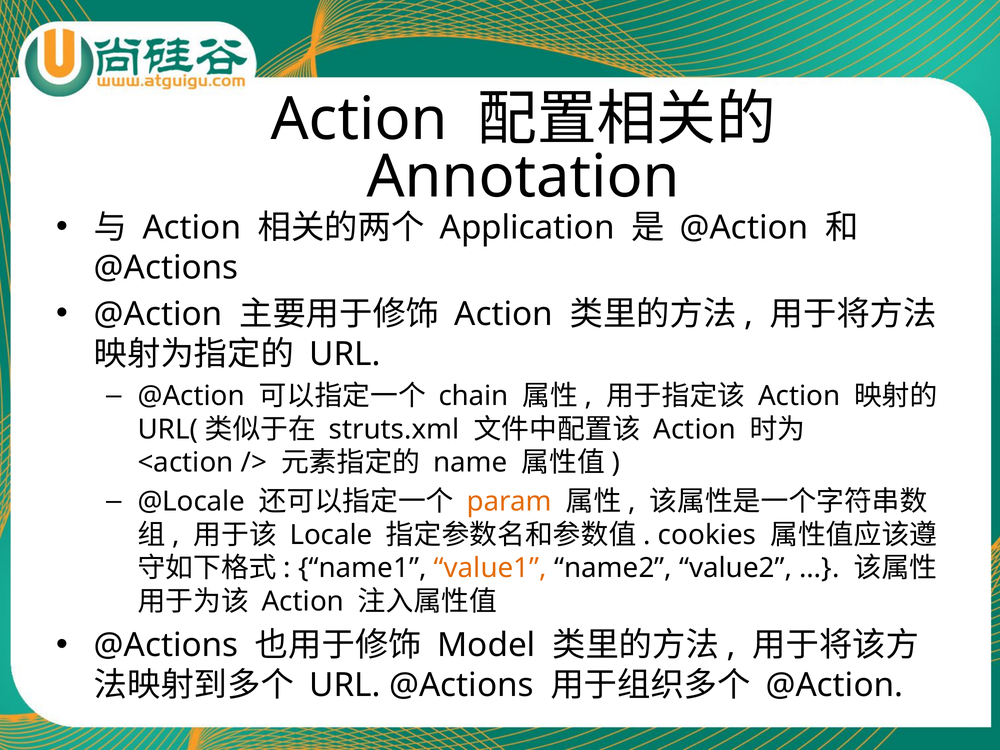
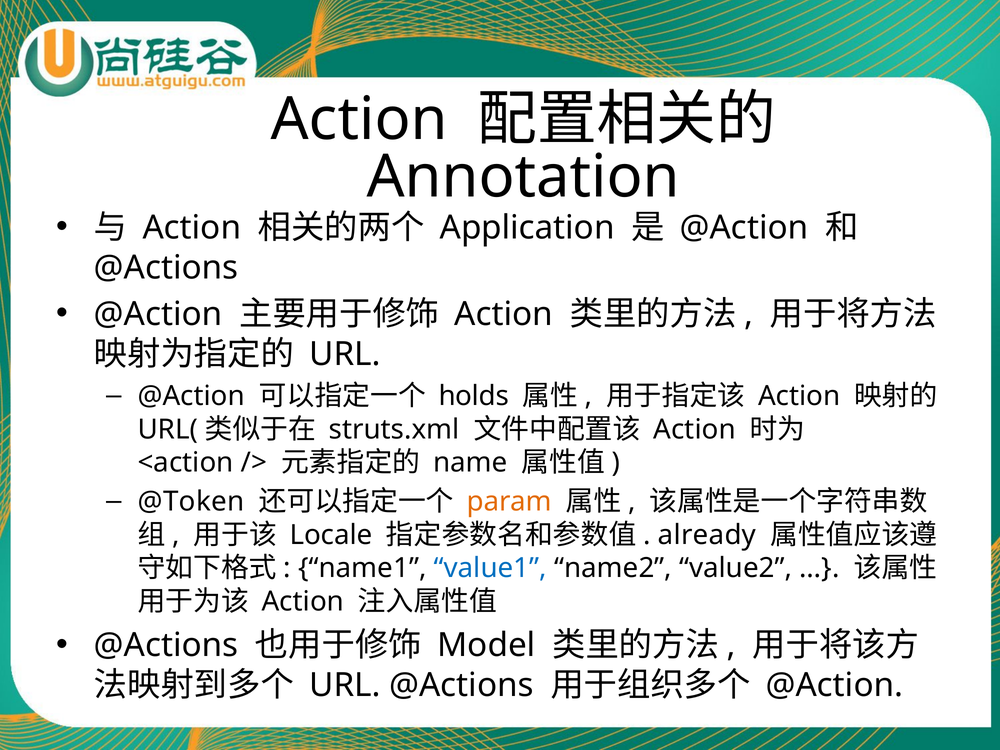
chain: chain -> holds (474, 396)
@Locale: @Locale -> @Token (191, 502)
cookies: cookies -> already (707, 535)
value1 colour: orange -> blue (490, 568)
